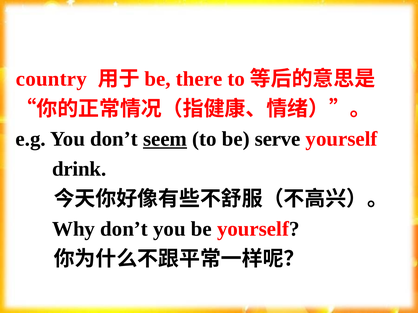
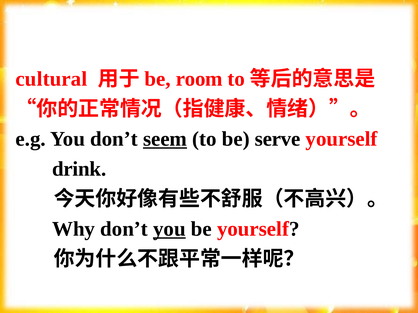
country: country -> cultural (51, 79)
there: there -> room (199, 79)
you underline: none -> present (169, 229)
